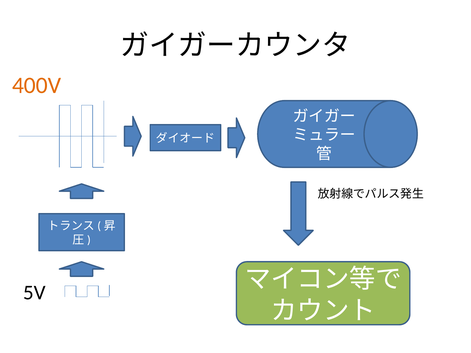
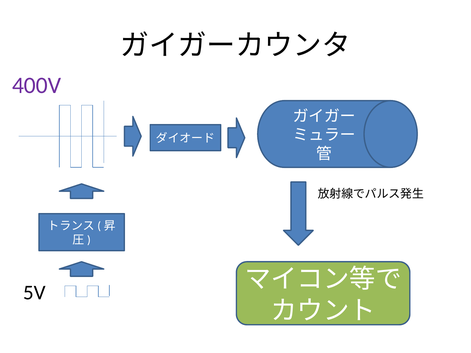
400V colour: orange -> purple (37, 86)
